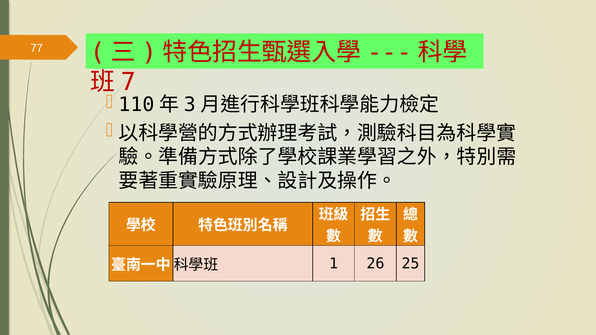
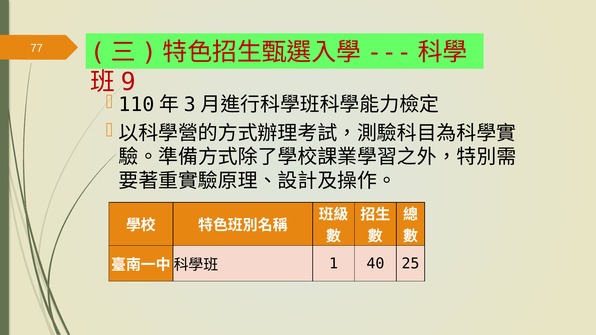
7: 7 -> 9 (128, 82)
26: 26 -> 40 (375, 264)
